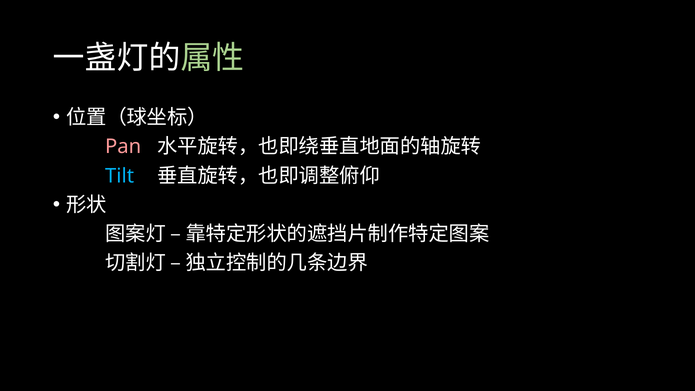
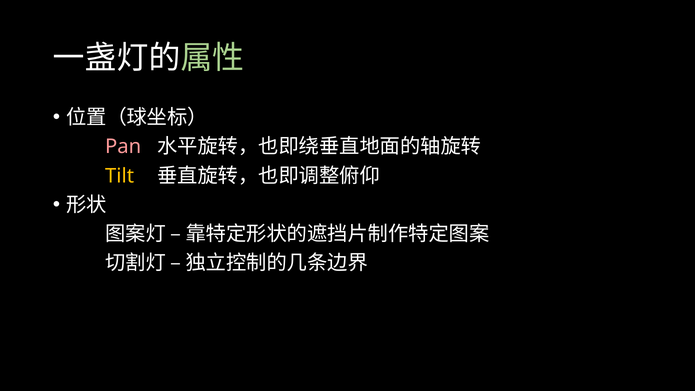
Tilt colour: light blue -> yellow (120, 176)
